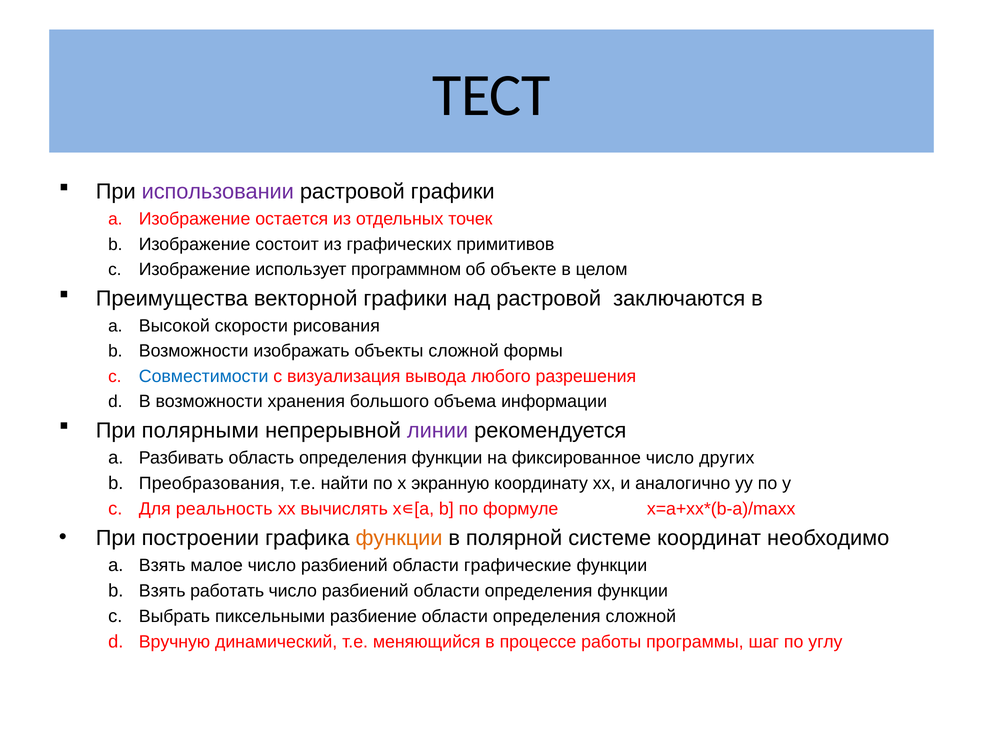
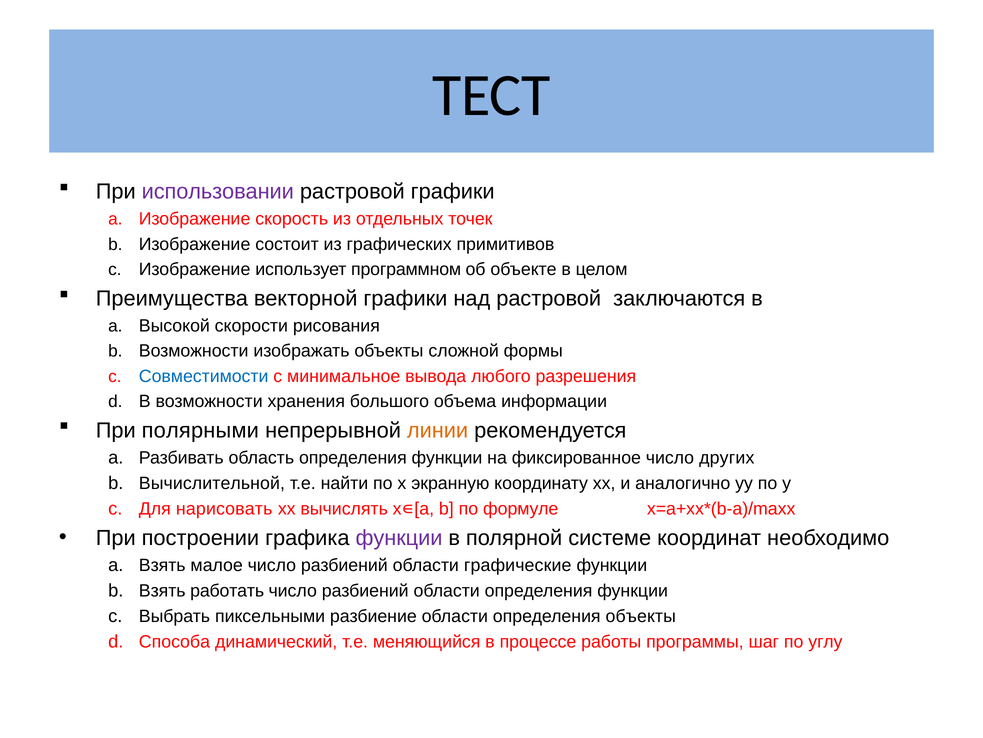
остается: остается -> скорость (292, 219)
визуализация: визуализация -> минимальное (344, 376)
линии colour: purple -> orange (438, 430)
Преобразования: Преобразования -> Вычислительной (212, 483)
реальность: реальность -> нарисовать (224, 508)
функции colour: orange -> purple (399, 537)
определения сложной: сложной -> объекты (641, 616)
Вручную: Вручную -> Способа (174, 641)
